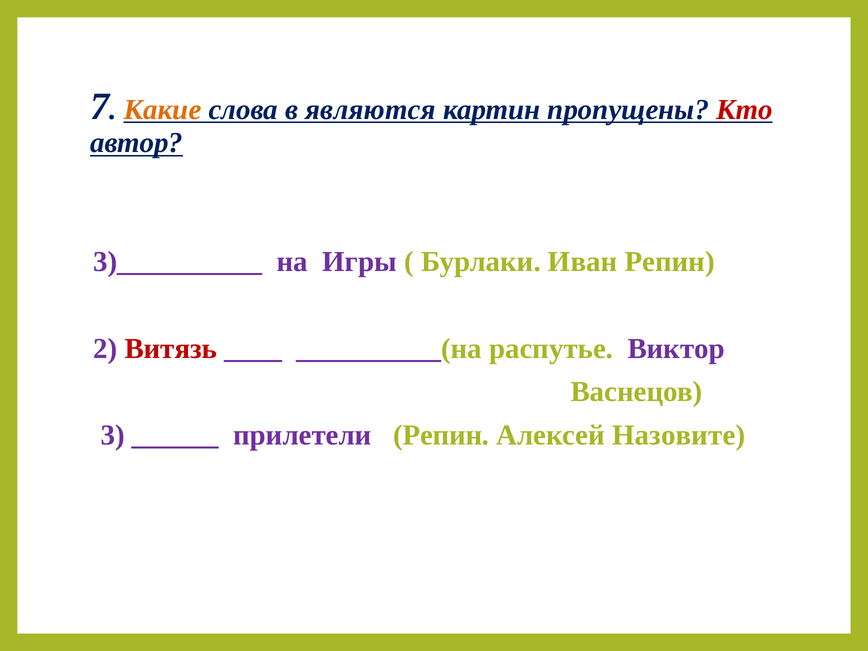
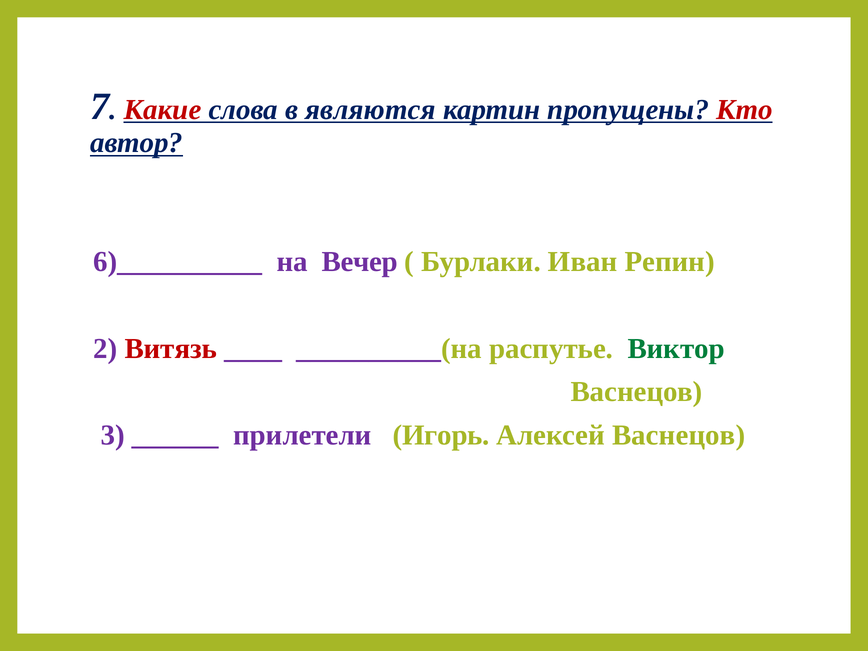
Какие colour: orange -> red (163, 110)
3)__________: 3)__________ -> 6)__________ (178, 262)
Игры: Игры -> Вечер (360, 262)
Виктор colour: purple -> green (676, 348)
прилетели Репин: Репин -> Игорь (441, 435)
Алексей Назовите: Назовите -> Васнецов (679, 435)
